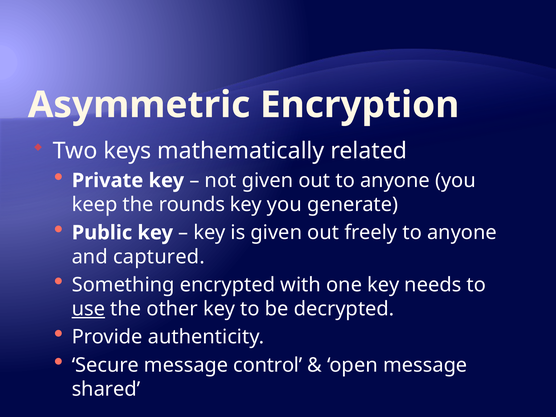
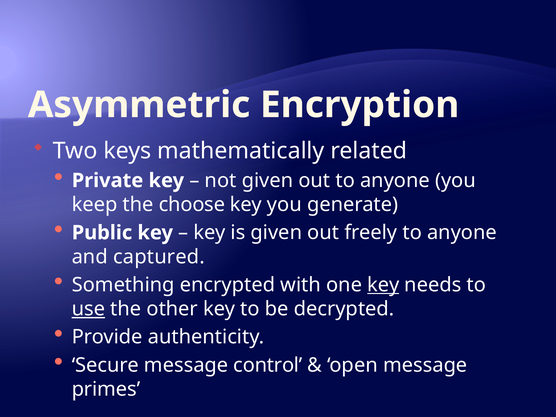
rounds: rounds -> choose (192, 205)
key underline: none -> present (383, 285)
shared: shared -> primes (106, 389)
